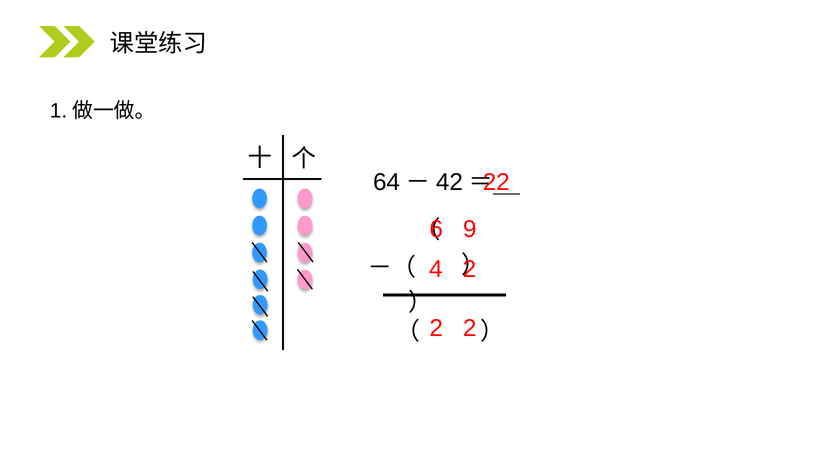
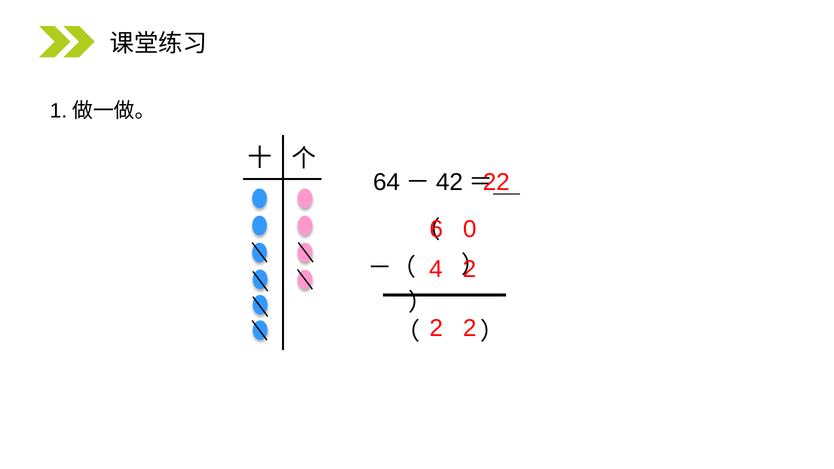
9: 9 -> 0 (470, 229)
